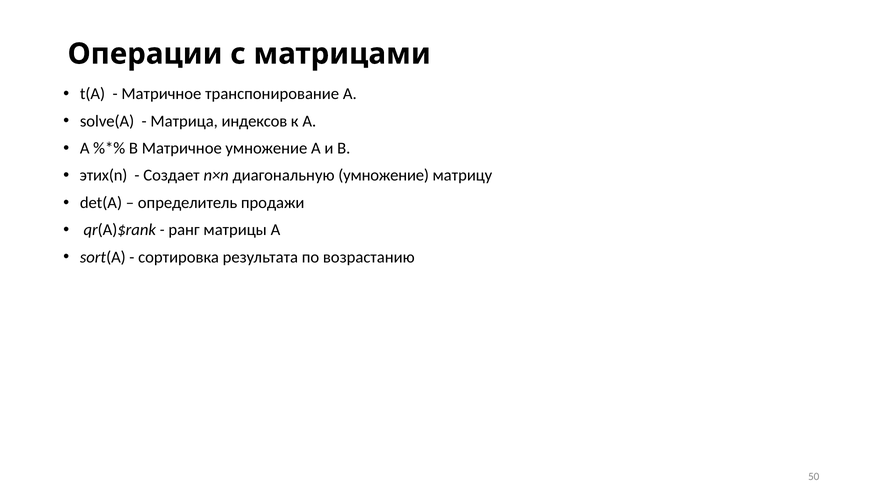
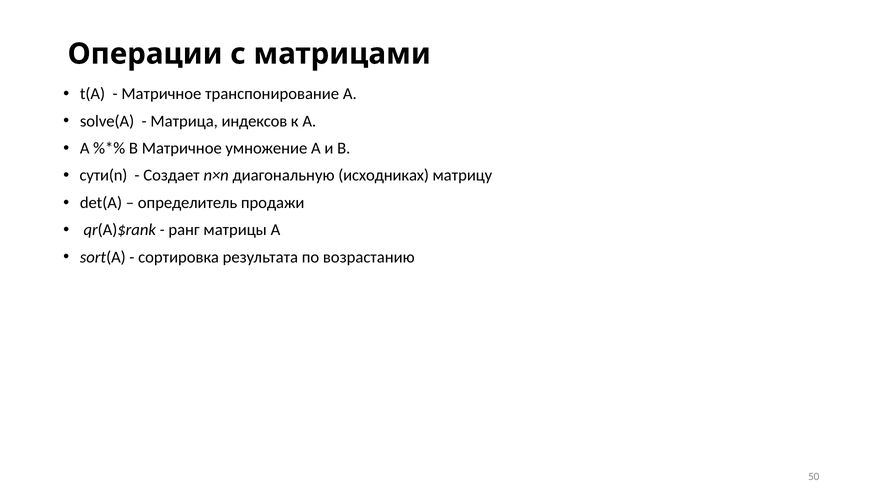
этих(n: этих(n -> сути(n (103, 175)
диагональную умножение: умножение -> исходниках (384, 175)
